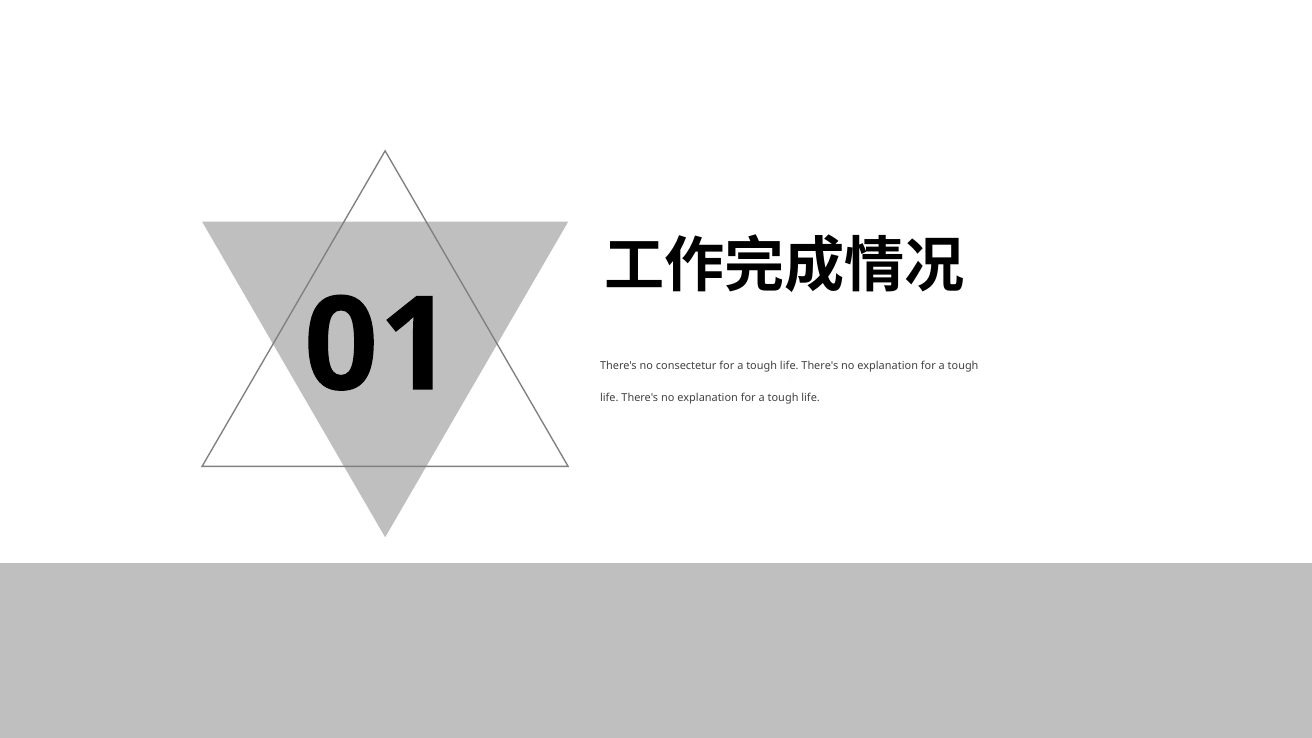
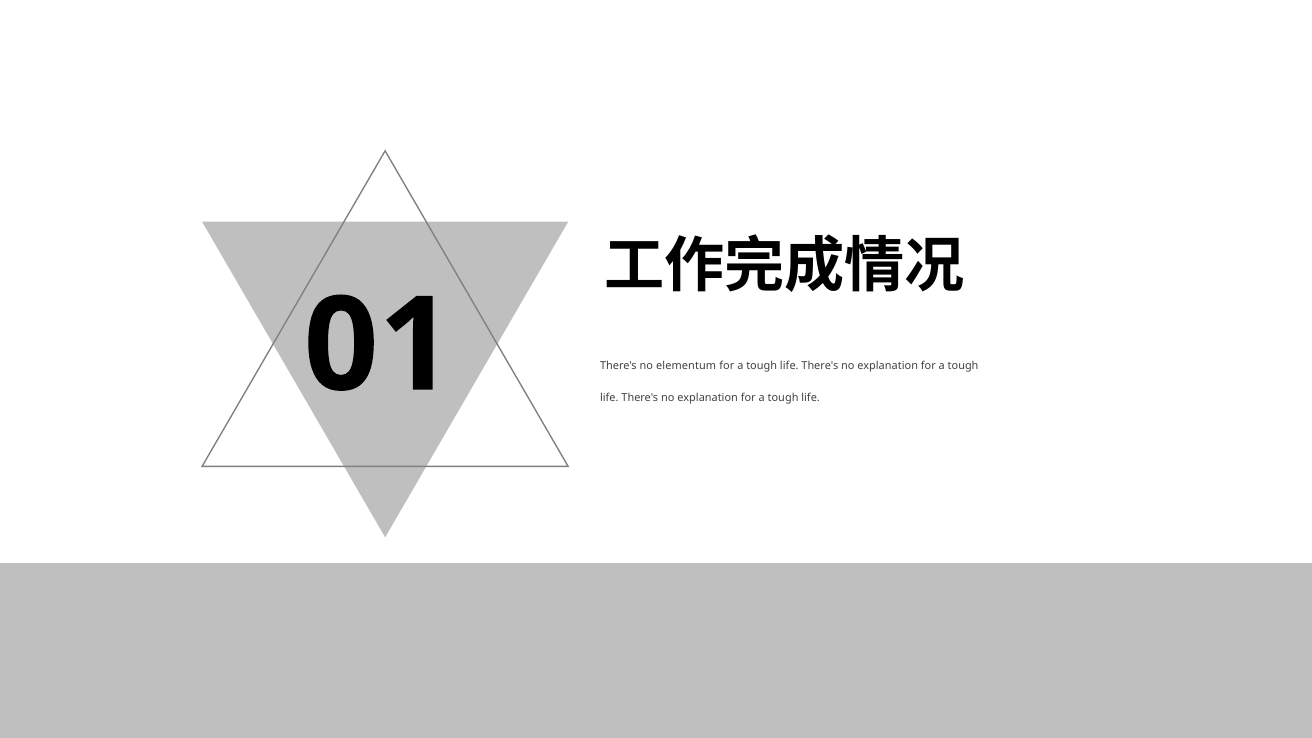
consectetur: consectetur -> elementum (686, 366)
